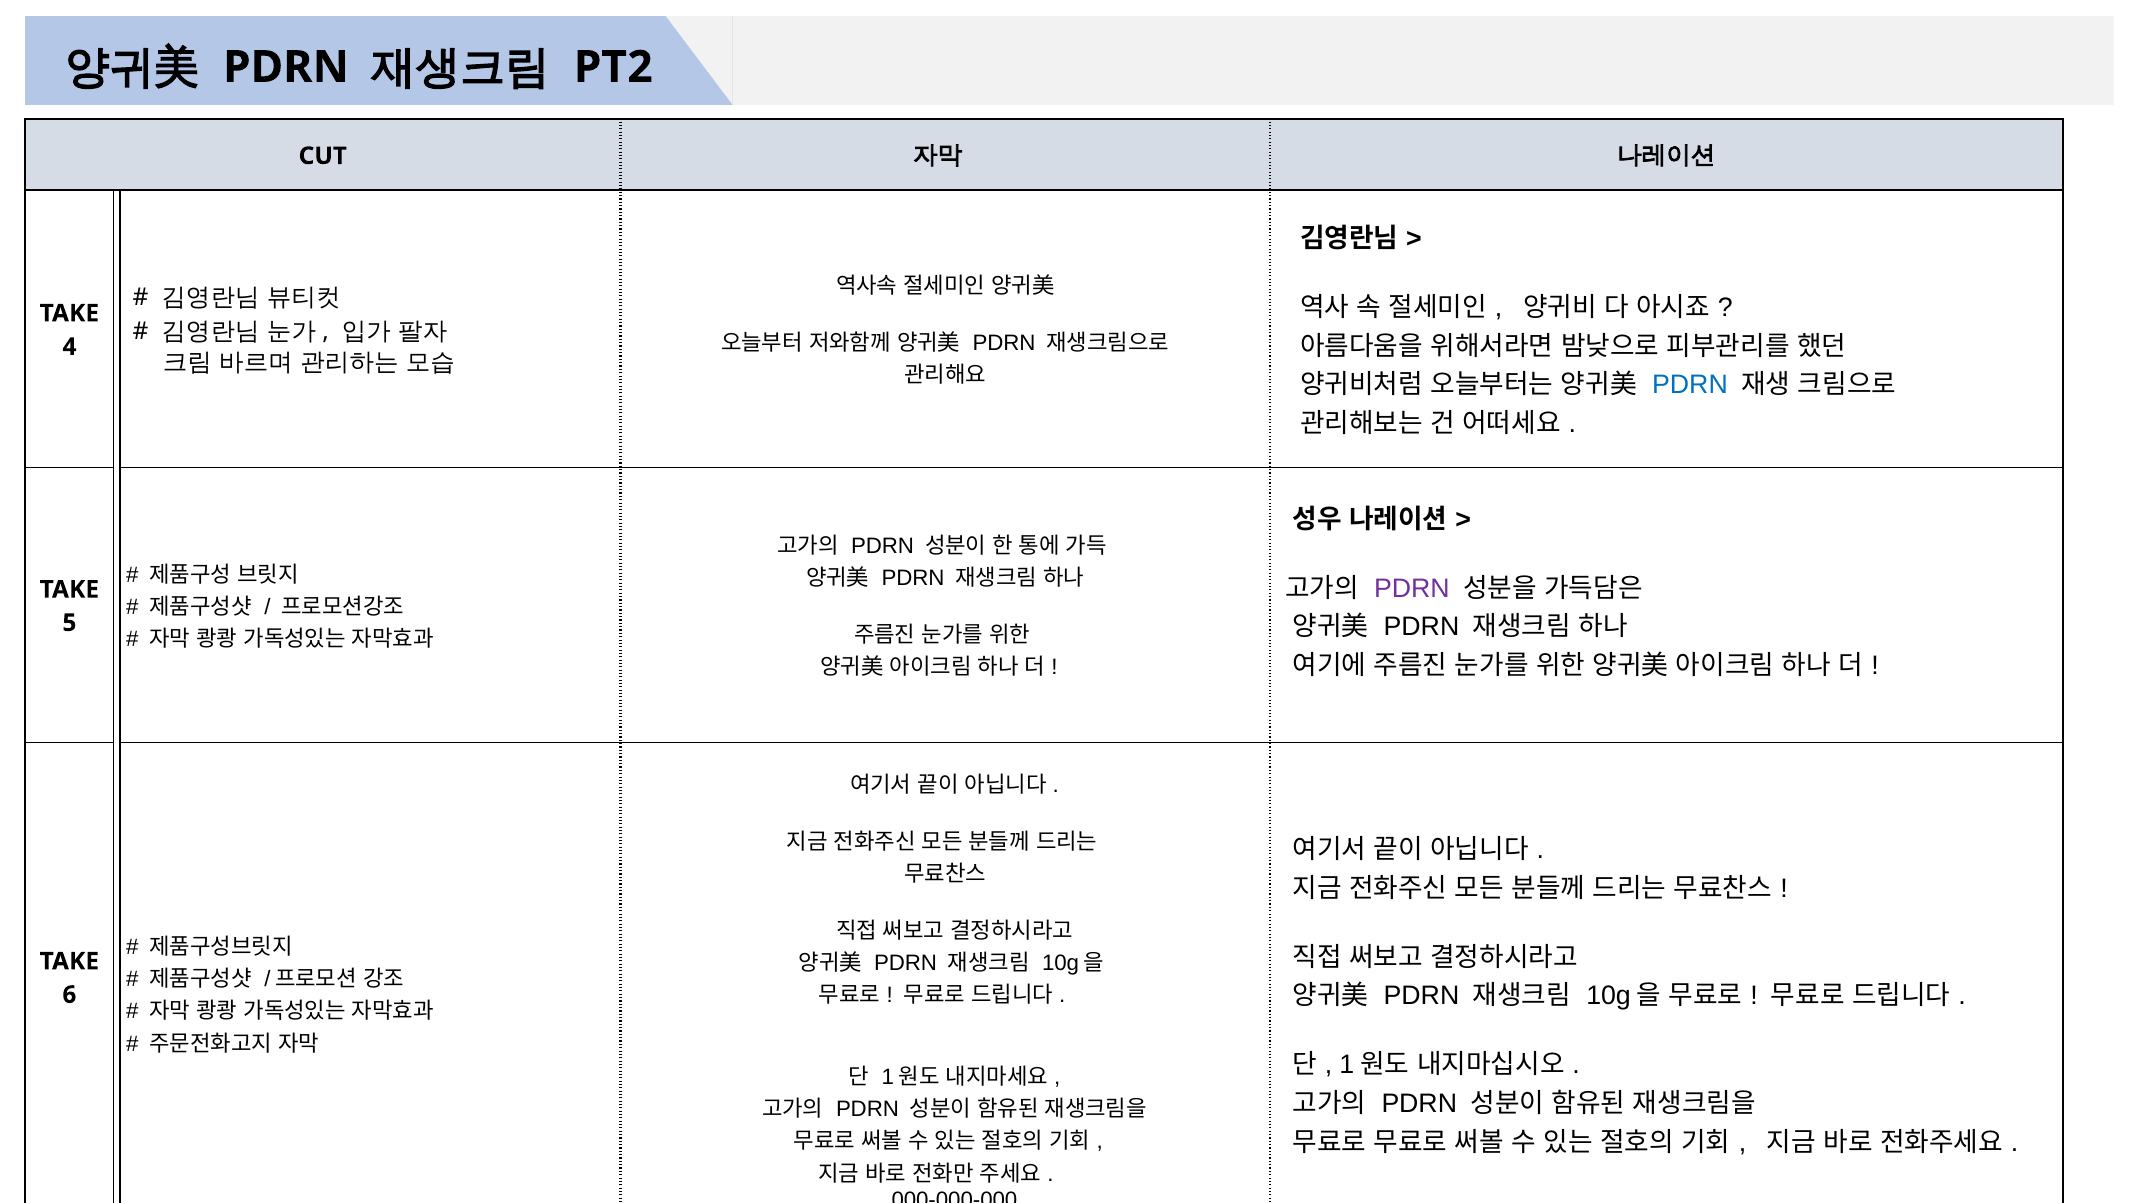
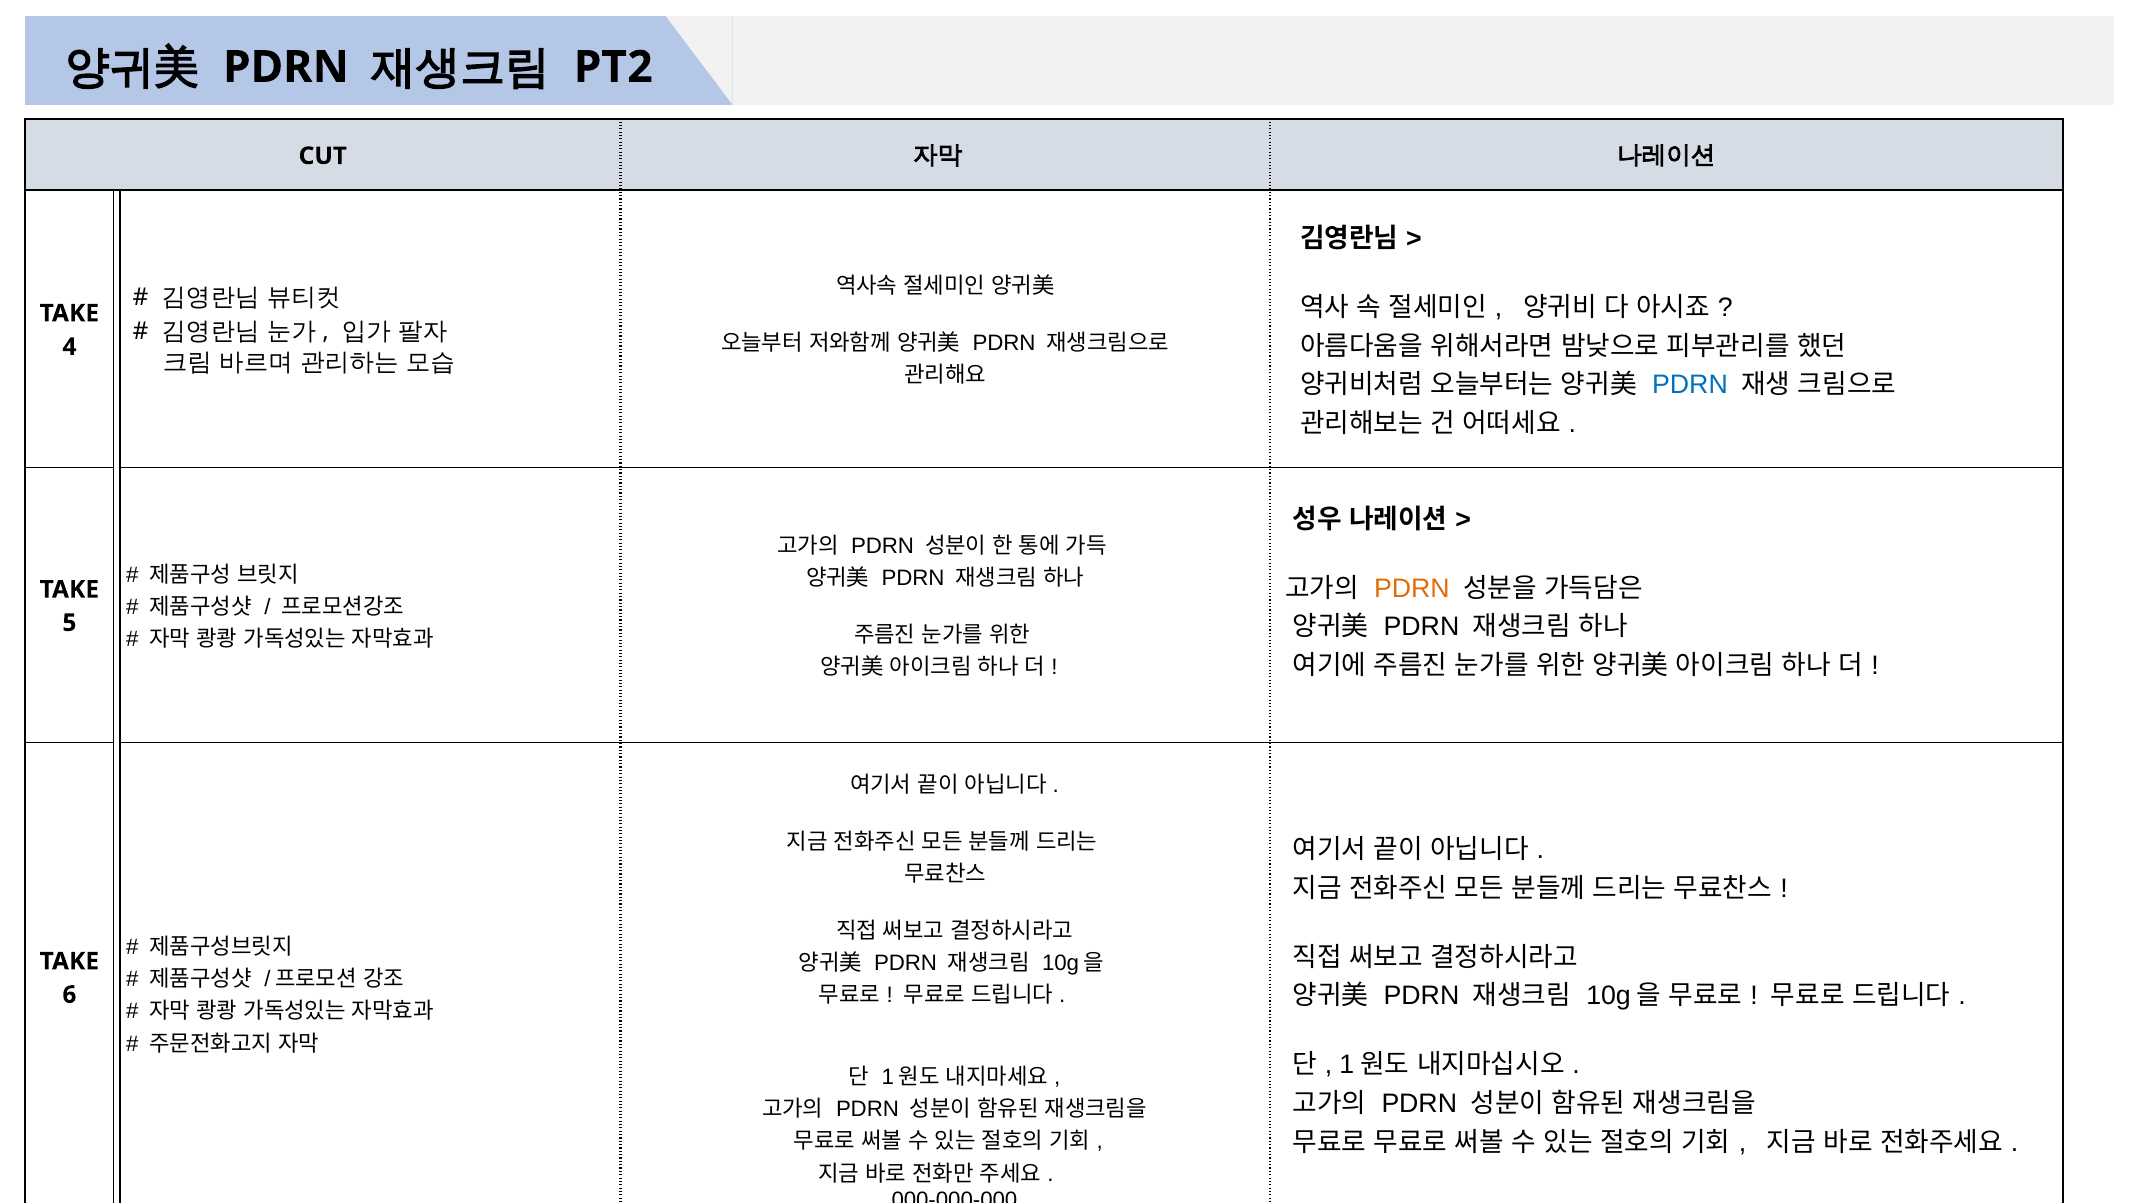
PDRN colour: purple -> orange (1412, 588)
